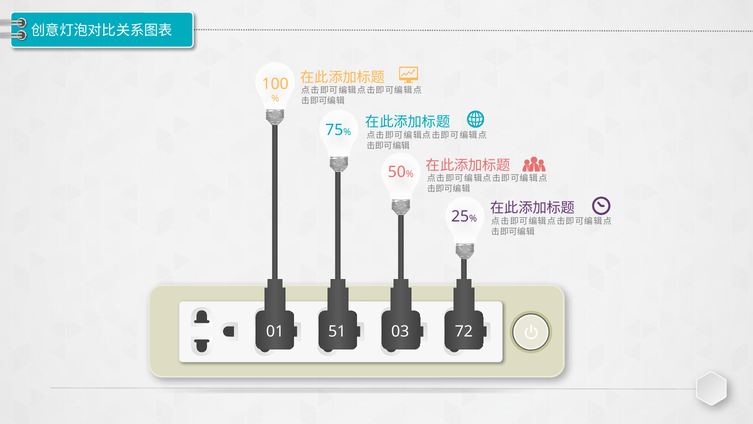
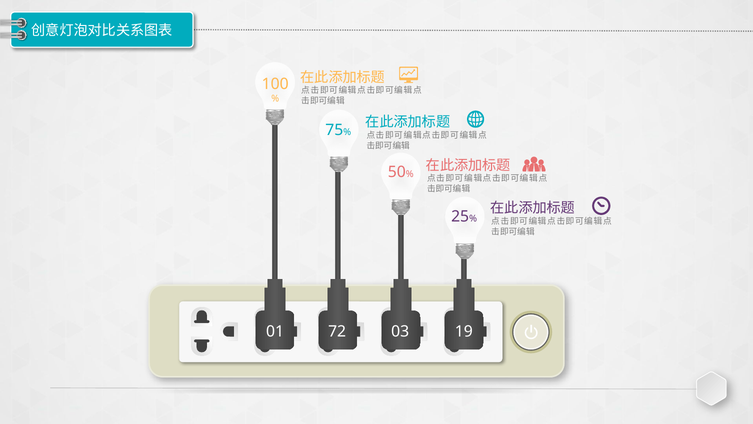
51: 51 -> 72 (337, 331)
72: 72 -> 19 (464, 331)
